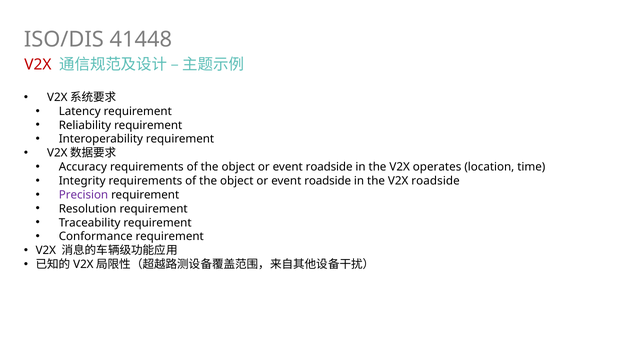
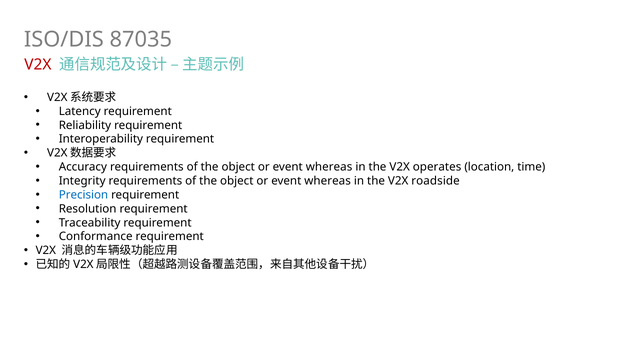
41448: 41448 -> 87035 (141, 39)
roadside: roadside -> whereas (329, 167)
roadside: roadside -> whereas (328, 181)
Precision colour: purple -> blue (83, 195)
